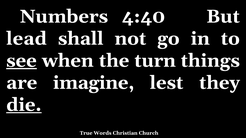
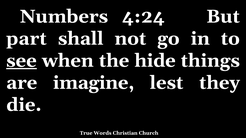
4:40: 4:40 -> 4:24 (143, 17)
lead: lead -> part (26, 39)
turn: turn -> hide (155, 61)
die underline: present -> none (24, 105)
